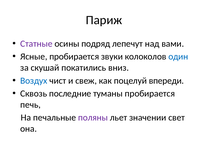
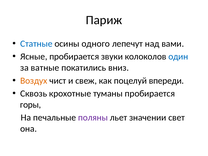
Статные colour: purple -> blue (36, 44)
подряд: подряд -> одного (96, 44)
скушай: скушай -> ватные (45, 68)
Воздух colour: blue -> orange (34, 81)
последние: последние -> крохотные (70, 94)
печь: печь -> горы (31, 105)
